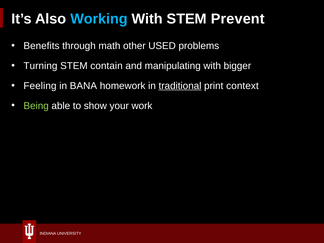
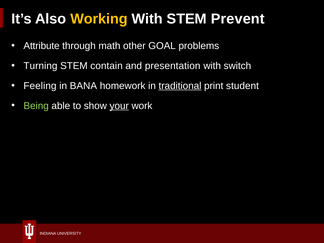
Working colour: light blue -> yellow (99, 19)
Benefits: Benefits -> Attribute (42, 46)
USED: USED -> GOAL (162, 46)
manipulating: manipulating -> presentation (173, 66)
bigger: bigger -> switch (237, 66)
context: context -> student (242, 86)
your underline: none -> present (119, 106)
